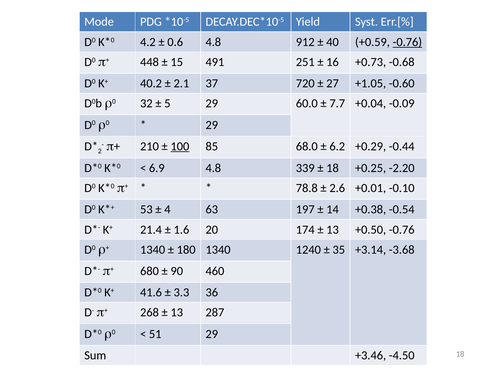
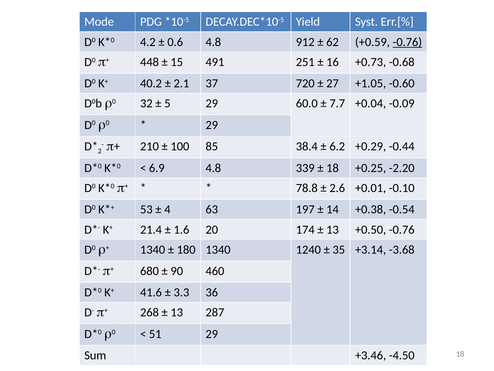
40: 40 -> 62 (333, 42)
100 underline: present -> none (180, 146)
68.0: 68.0 -> 38.4 (307, 146)
